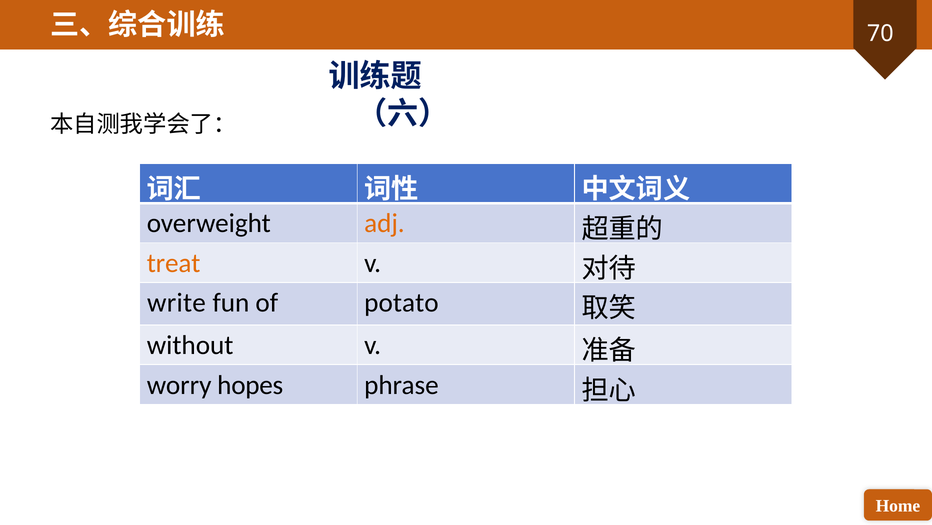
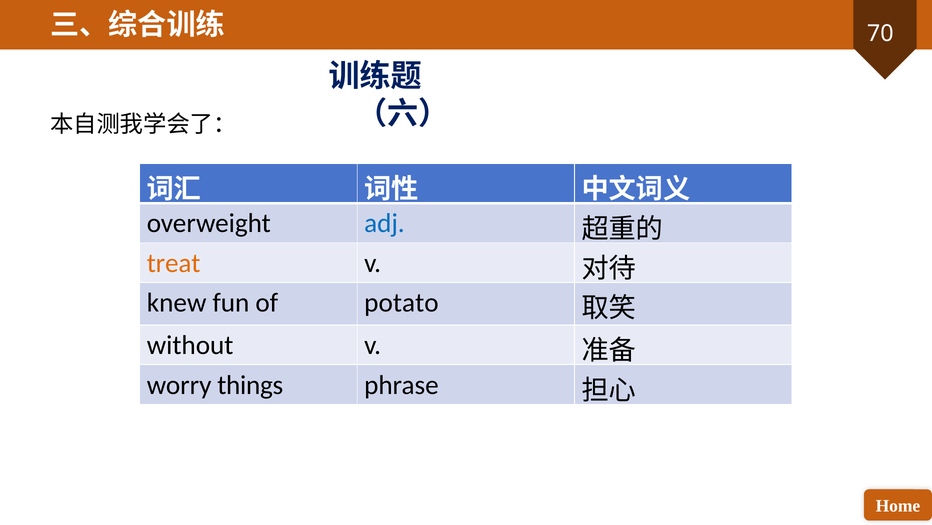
adj colour: orange -> blue (384, 223)
write: write -> knew (177, 302)
hopes: hopes -> things (250, 384)
